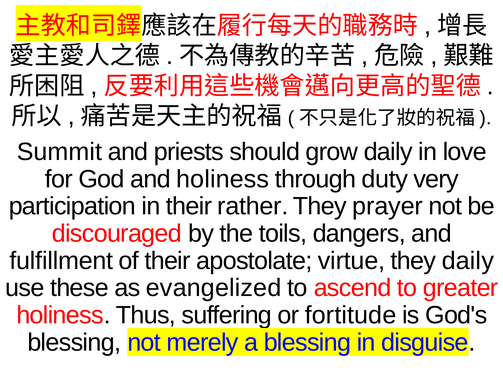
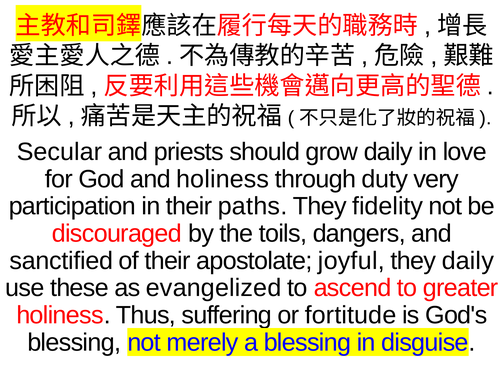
Summit: Summit -> Secular (60, 152)
rather: rather -> paths (253, 206)
prayer: prayer -> fidelity (388, 206)
fulfillment: fulfillment -> sanctified (61, 261)
virtue: virtue -> joyful (351, 261)
